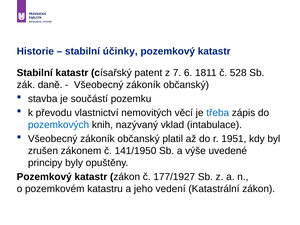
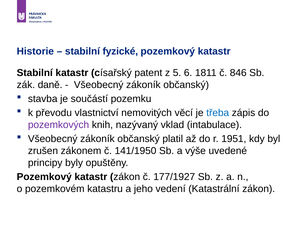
účinky: účinky -> fyzické (120, 51)
7: 7 -> 5 (177, 73)
528: 528 -> 846 (238, 73)
pozemkových colour: blue -> purple (59, 125)
